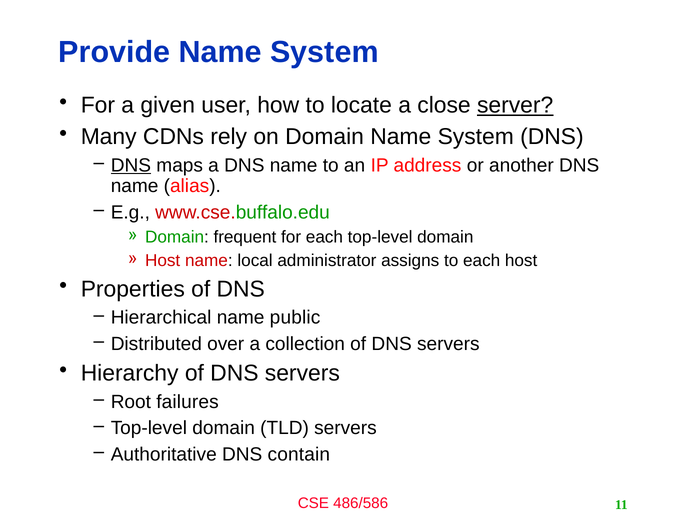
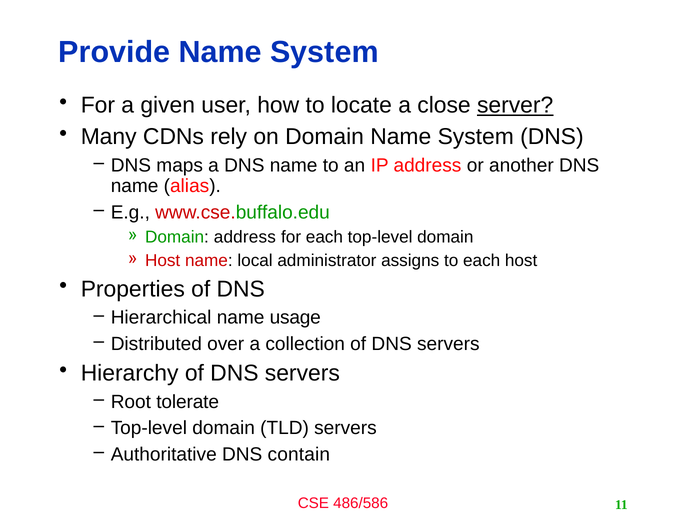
DNS underline: present -> none (131, 165)
Domain frequent: frequent -> address (245, 237)
public: public -> usage (295, 317)
failures: failures -> tolerate (188, 401)
